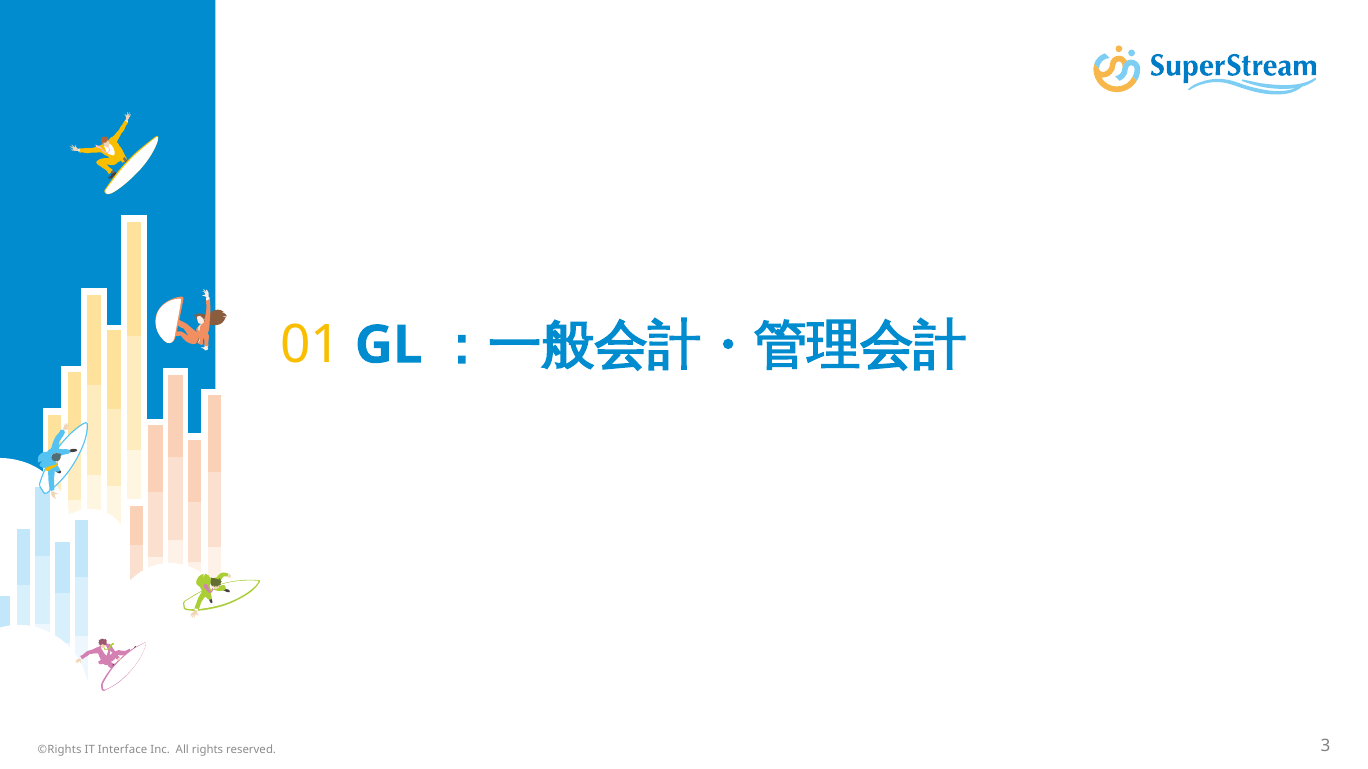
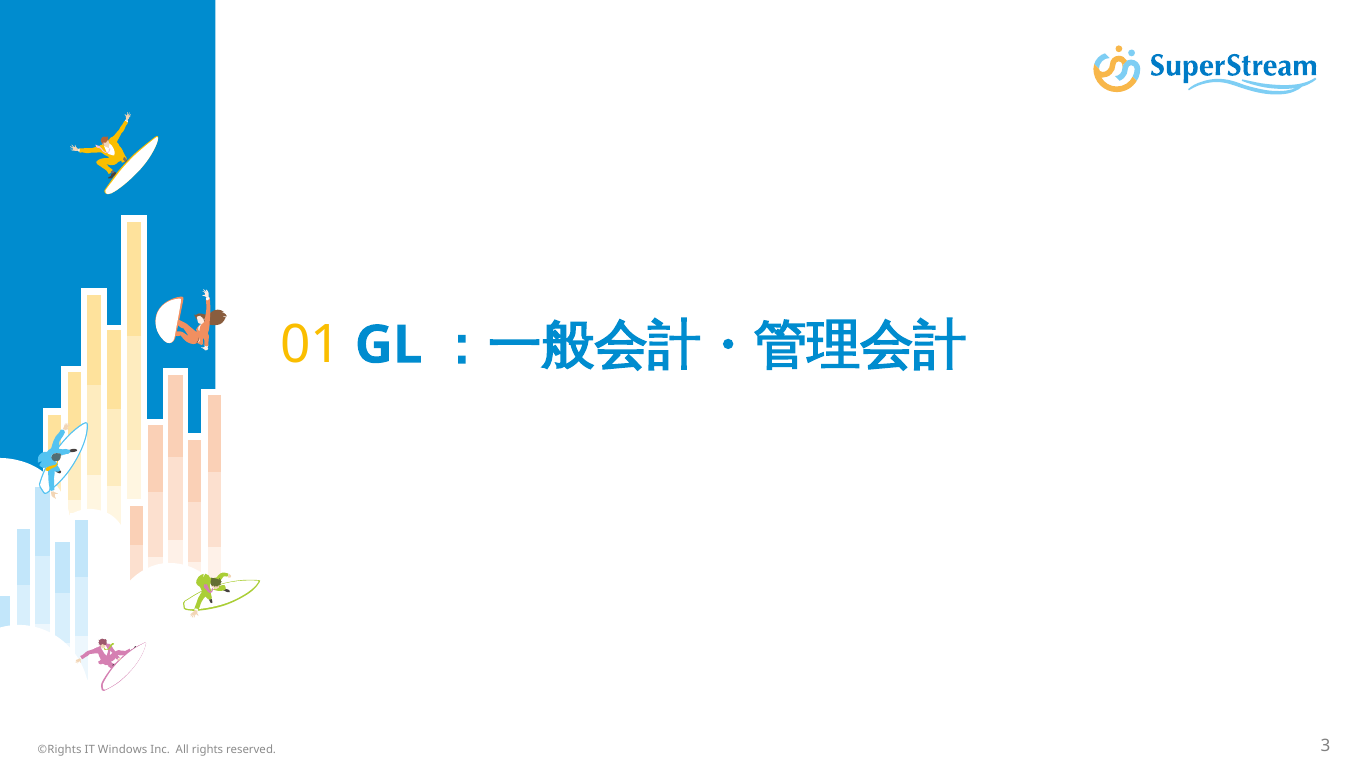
Interface: Interface -> Windows (123, 750)
